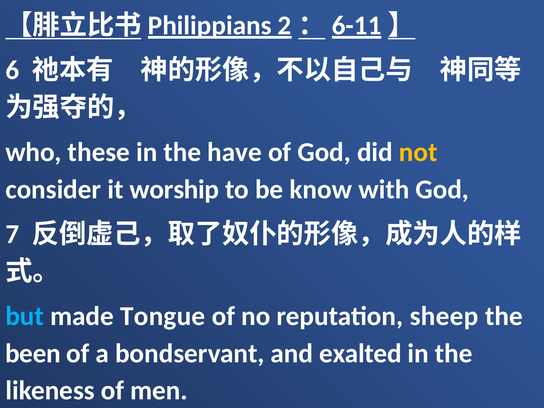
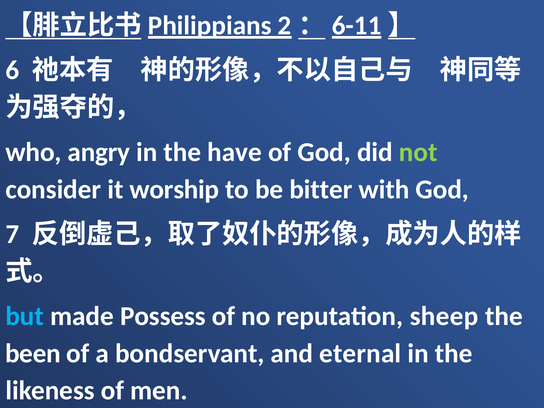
these: these -> angry (99, 152)
not colour: yellow -> light green (418, 152)
know: know -> bitter (321, 189)
Tongue: Tongue -> Possess (163, 316)
exalted: exalted -> eternal (360, 353)
